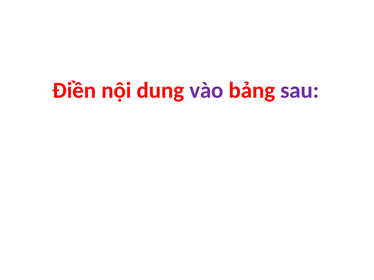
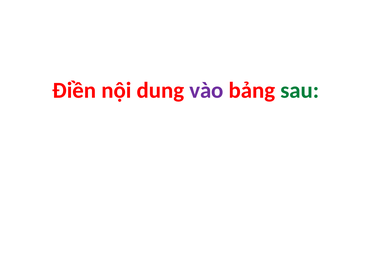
sau colour: purple -> green (300, 90)
